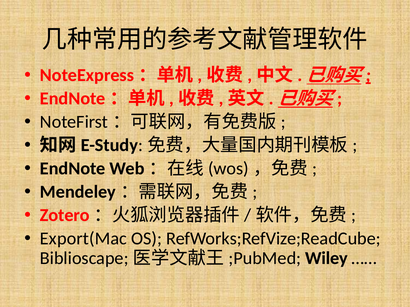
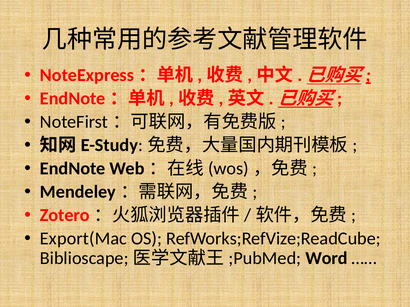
Wiley: Wiley -> Word (326, 258)
